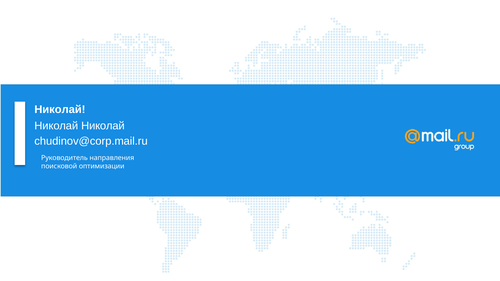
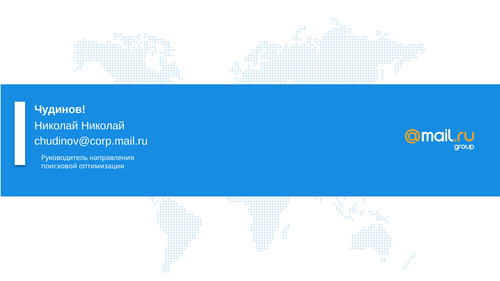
Николай: Николай -> Чудинов (60, 110)
